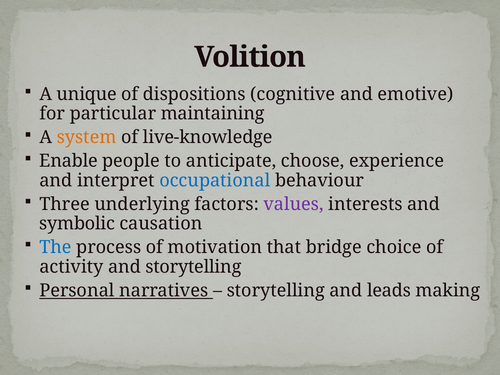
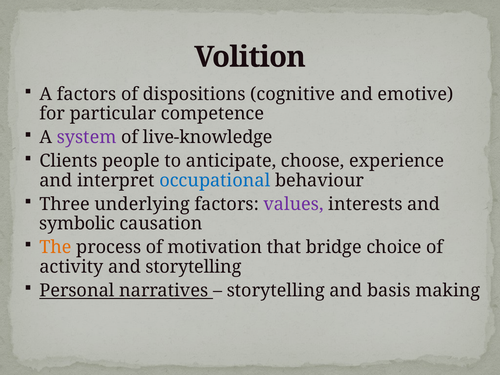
A unique: unique -> factors (87, 94)
maintaining: maintaining -> competence (213, 114)
system colour: orange -> purple (87, 137)
Enable: Enable -> Clients (68, 161)
The colour: blue -> orange (56, 247)
leads: leads -> basis (389, 290)
